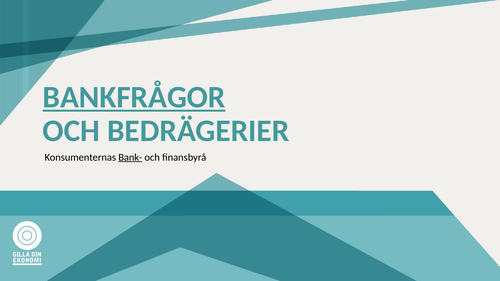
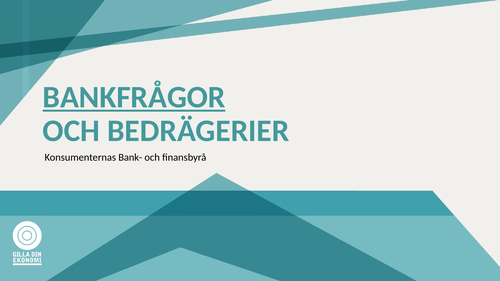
Bank- underline: present -> none (130, 157)
